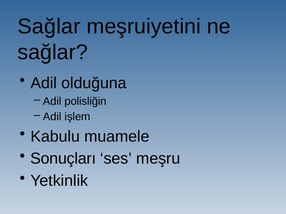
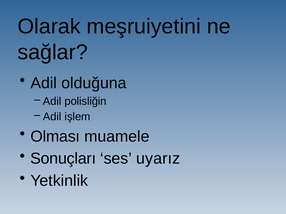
Sağlar: Sağlar -> Olarak (49, 27)
Kabulu: Kabulu -> Olması (55, 137)
meşru: meşru -> uyarız (158, 159)
